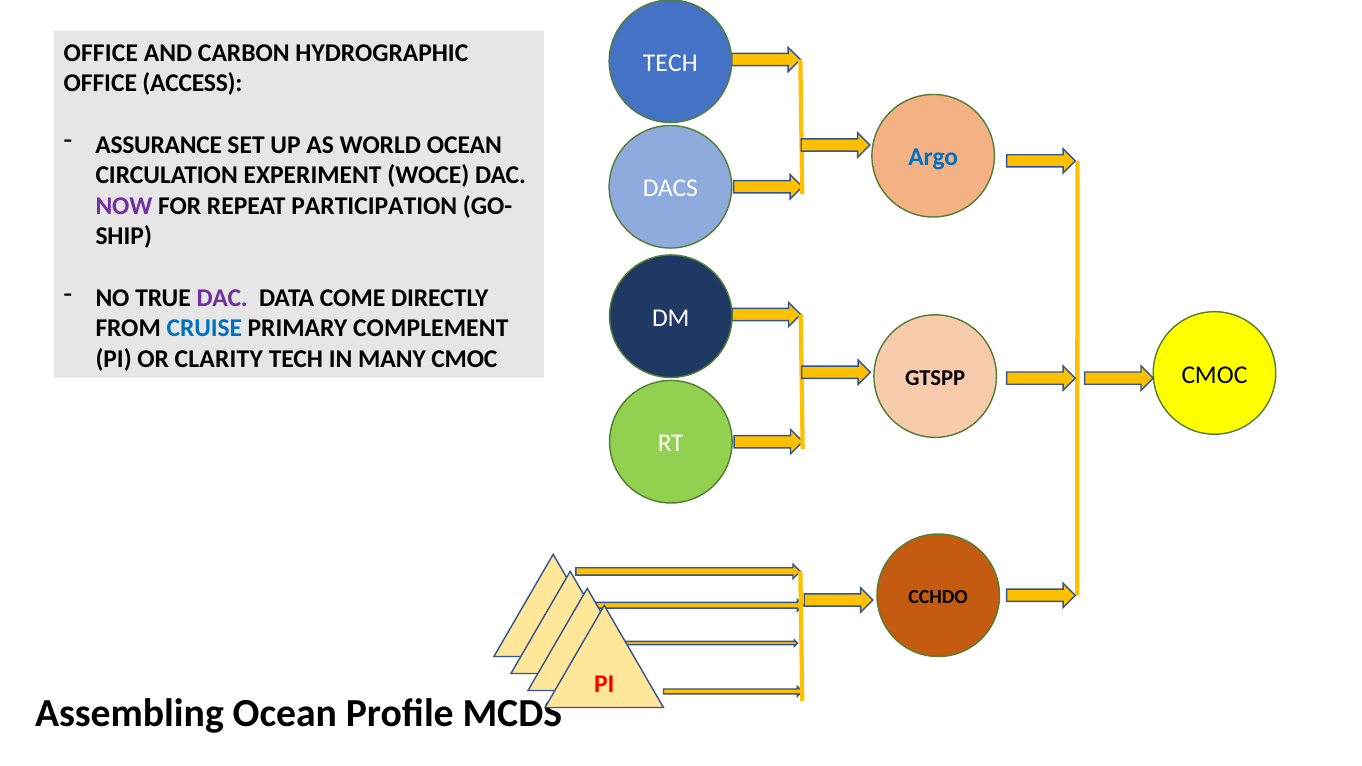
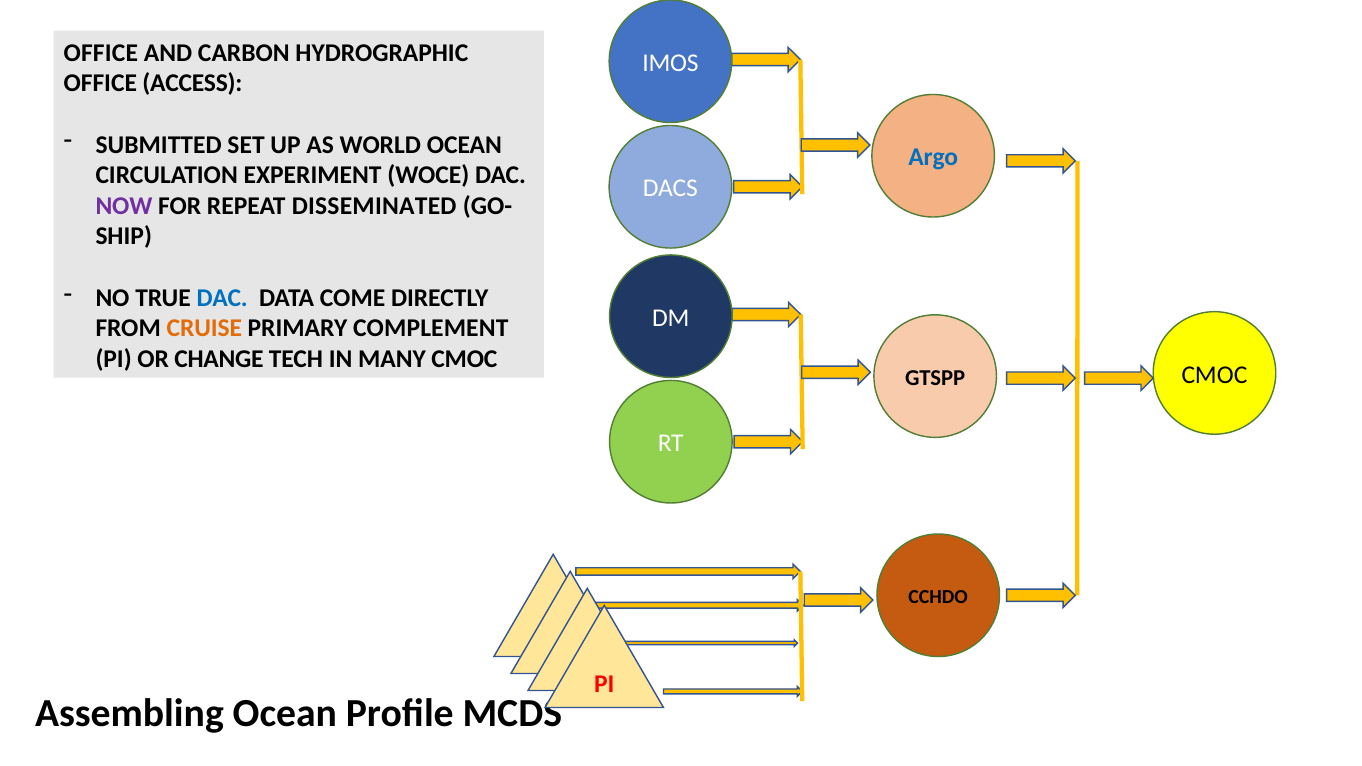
TECH: TECH -> IMOS (671, 63)
ASSURANCE: ASSURANCE -> SUBMITTED (159, 145)
PARTICIPATION: PARTICIPATION -> DISSEMINATED (374, 206)
DAC colour: purple -> blue (222, 298)
CRUISE colour: blue -> orange (204, 329)
CLARITY: CLARITY -> CHANGE (219, 359)
